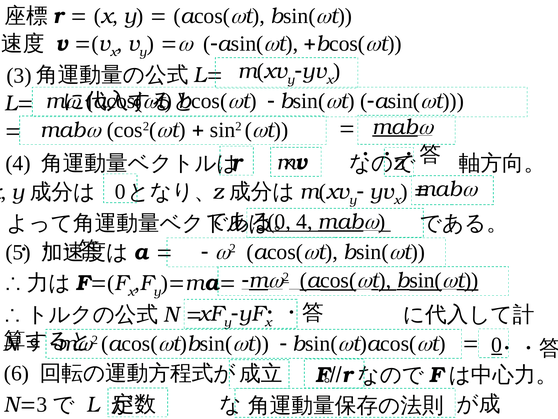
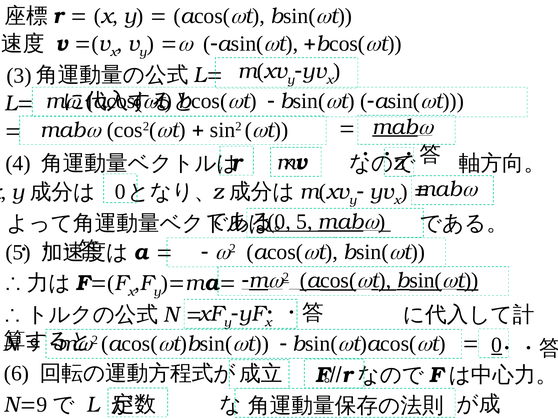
4: 4 -> 5 (304, 221)
3: 3 -> 9 (42, 404)
